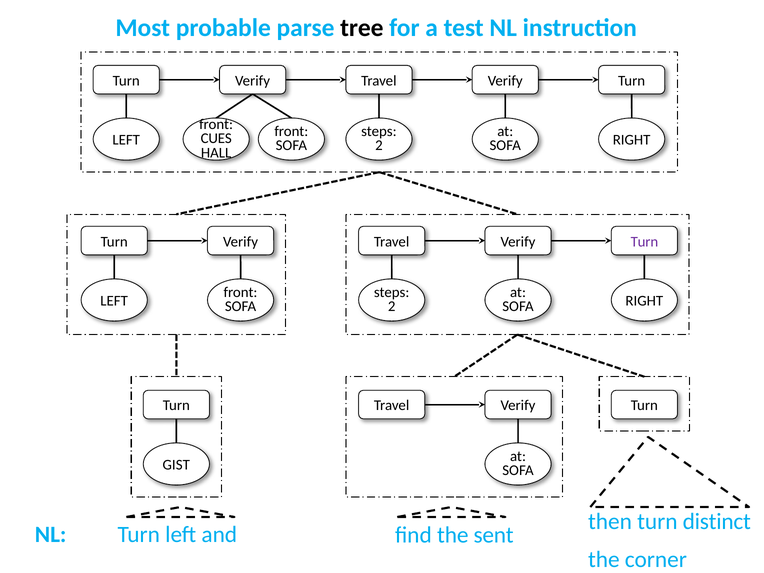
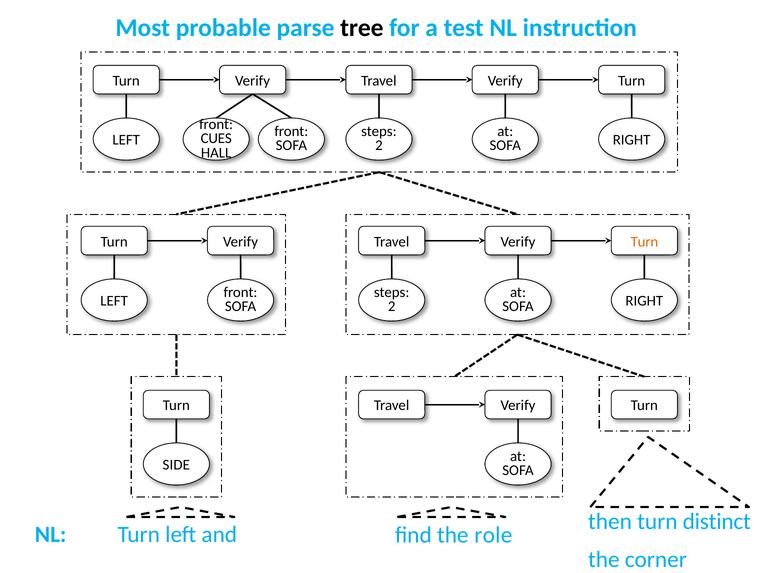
Turn colour: purple -> orange (644, 242)
GIST: GIST -> SIDE (176, 465)
sent: sent -> role (493, 535)
